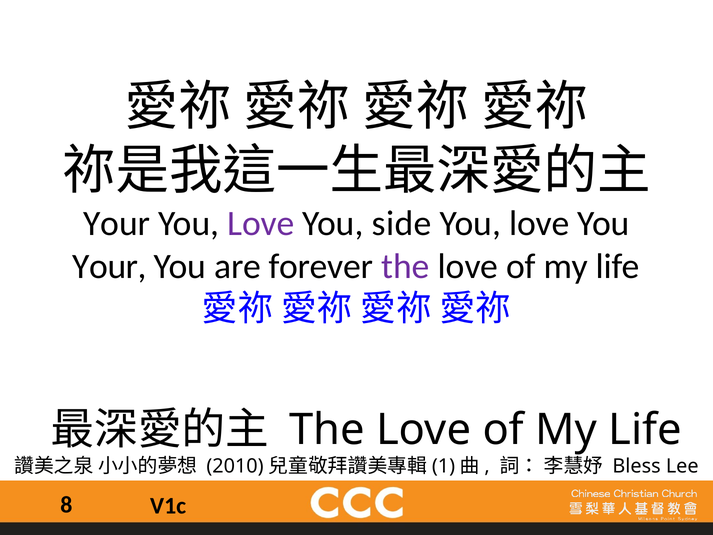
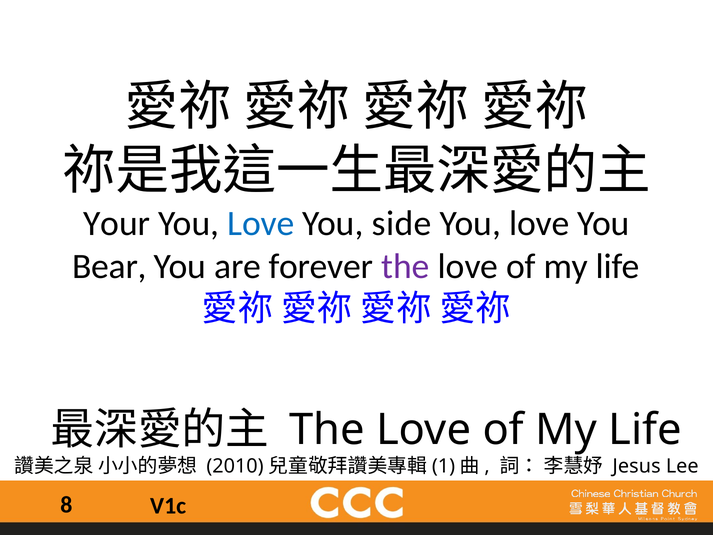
Love colour: purple -> blue (261, 223)
Your: Your -> Bear (109, 266)
Bless: Bless -> Jesus (637, 466)
